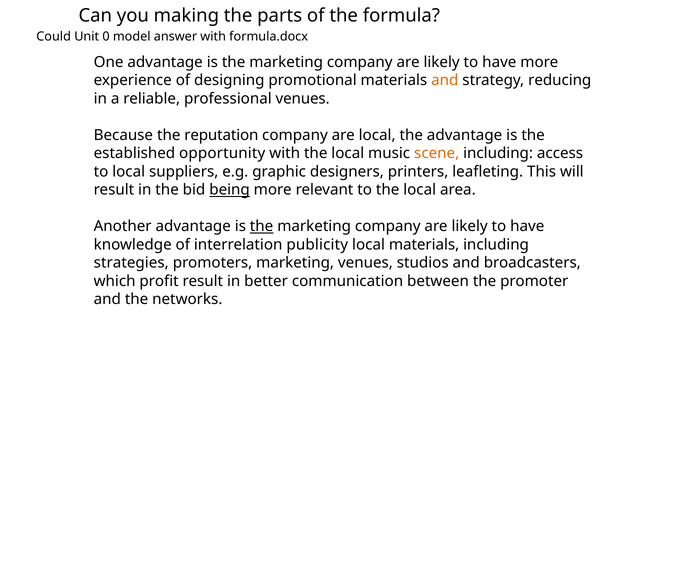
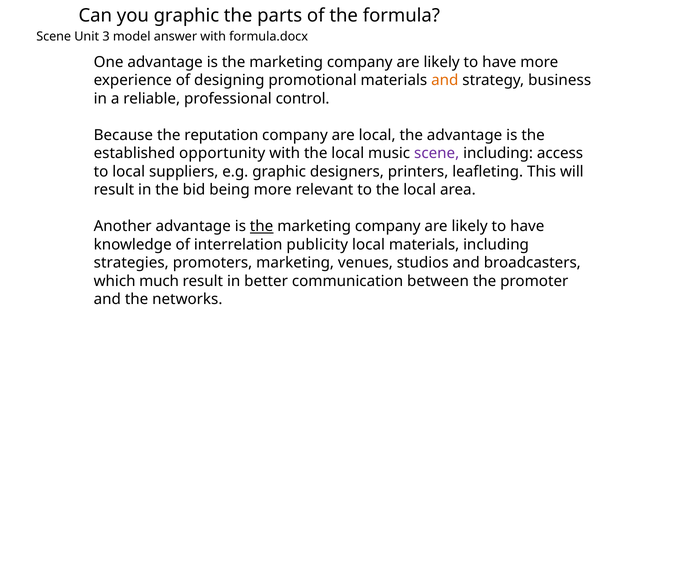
you making: making -> graphic (186, 15)
Could: Could -> Scene (54, 37)
0: 0 -> 3 (106, 37)
reducing: reducing -> business (560, 80)
professional venues: venues -> control (303, 99)
scene colour: orange -> purple (437, 153)
being underline: present -> none (230, 190)
profit: profit -> much (159, 281)
